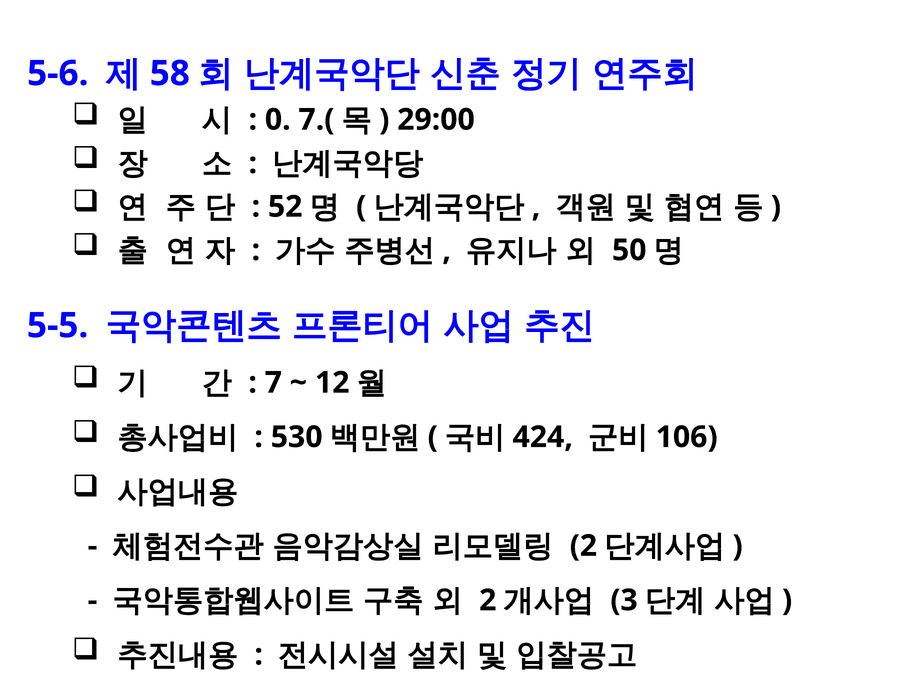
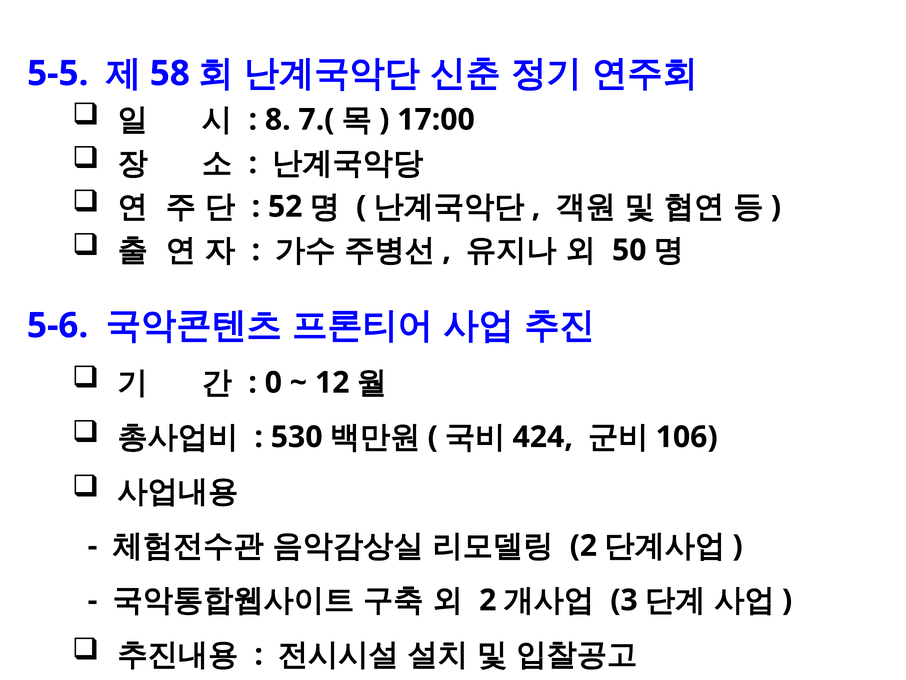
5-6: 5-6 -> 5-5 (58, 73)
0: 0 -> 8 (278, 120)
29:00: 29:00 -> 17:00 (436, 120)
5-5: 5-5 -> 5-6 (58, 325)
7: 7 -> 0 (273, 382)
